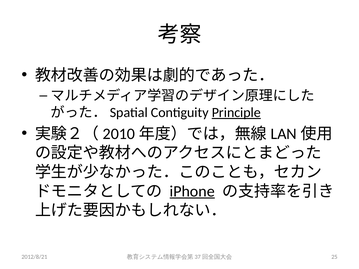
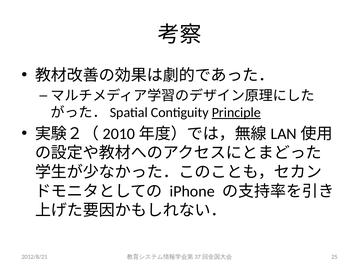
iPhone underline: present -> none (192, 191)
